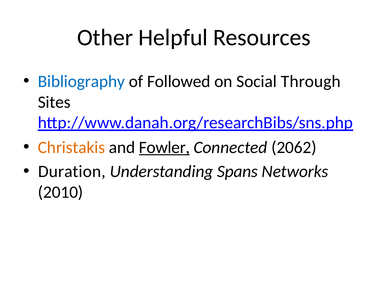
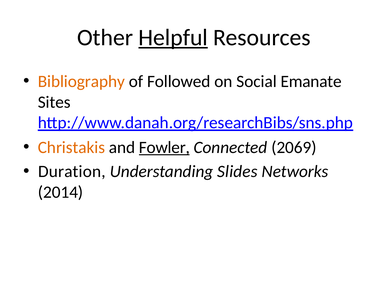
Helpful underline: none -> present (173, 38)
Bibliography colour: blue -> orange (81, 81)
Through: Through -> Emanate (311, 81)
2062: 2062 -> 2069 (294, 147)
Spans: Spans -> Slides (237, 171)
2010: 2010 -> 2014 (61, 192)
